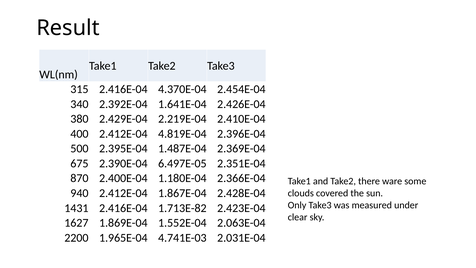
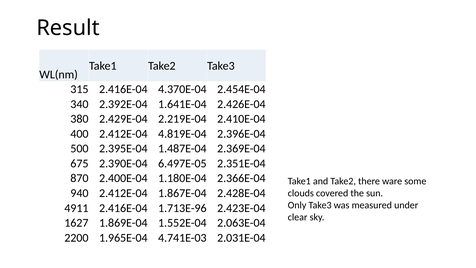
1431: 1431 -> 4911 (76, 208)
1.713E-82: 1.713E-82 -> 1.713E-96 (182, 208)
